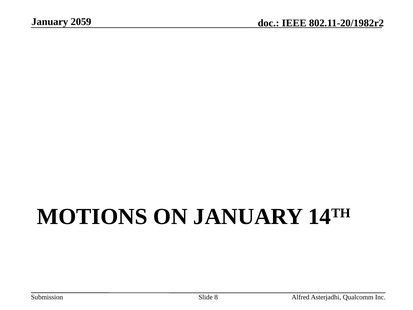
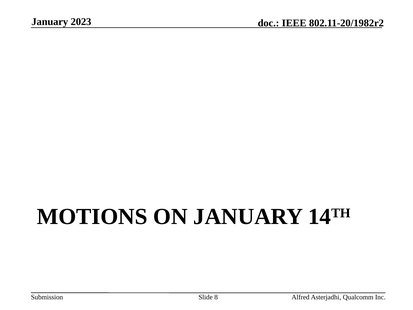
2059: 2059 -> 2023 (81, 22)
